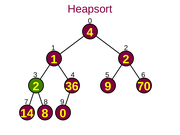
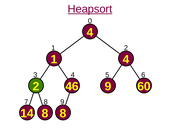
Heapsort underline: none -> present (90, 9)
1 2: 2 -> 4 (126, 59)
36: 36 -> 46 (72, 86)
70: 70 -> 60 (144, 86)
8 0: 0 -> 8 (63, 113)
